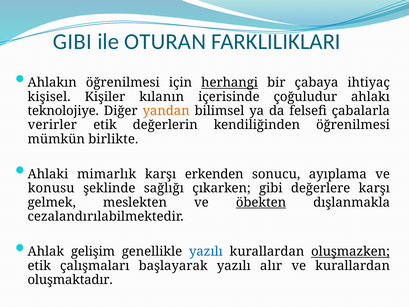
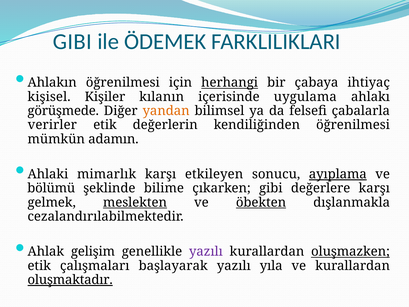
OTURAN: OTURAN -> ÖDEMEK (165, 41)
çoğuludur: çoğuludur -> uygulama (305, 97)
teknolojiye: teknolojiye -> görüşmede (63, 111)
birlikte: birlikte -> adamın (113, 139)
erkenden: erkenden -> etkileyen (214, 174)
ayıplama underline: none -> present (338, 174)
konusu: konusu -> bölümü (51, 188)
sağlığı: sağlığı -> bilime (164, 188)
meslekten underline: none -> present (135, 202)
yazılı colour: blue -> purple (206, 251)
alır: alır -> yıla (271, 266)
oluşmaktadır underline: none -> present (70, 280)
